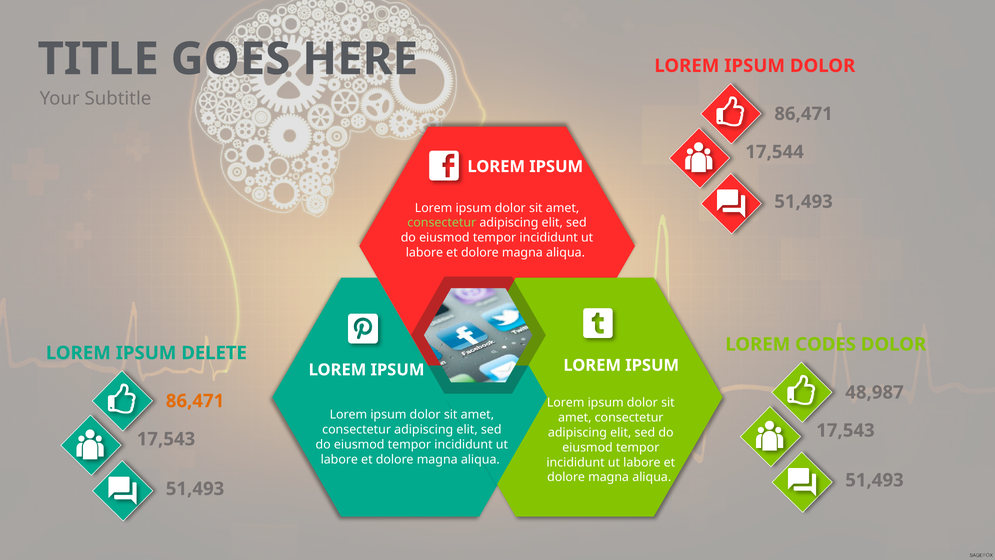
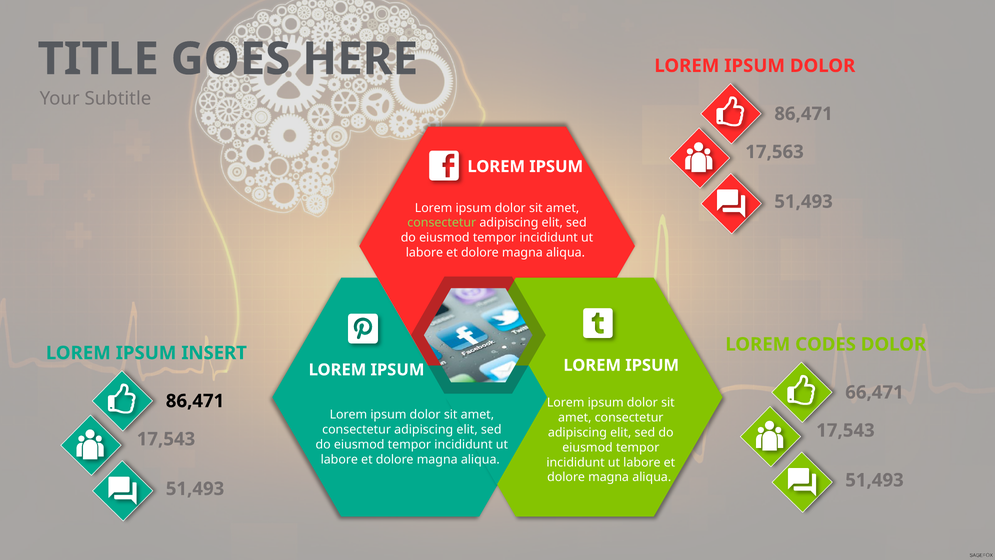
17,544: 17,544 -> 17,563 (775, 152)
DELETE: DELETE -> INSERT (214, 353)
48,987: 48,987 -> 66,471 (874, 392)
86,471 colour: orange -> black (195, 401)
